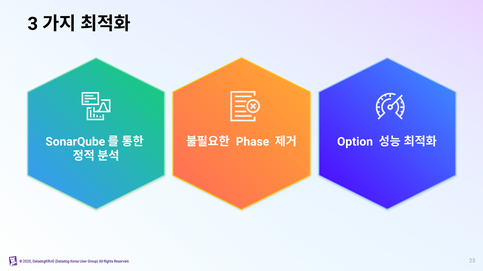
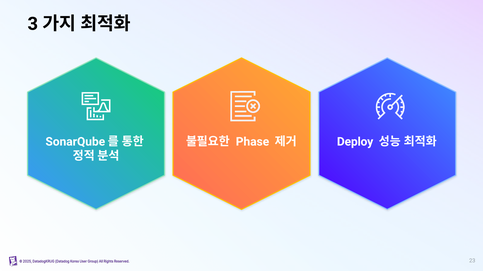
Option: Option -> Deploy (355, 142)
